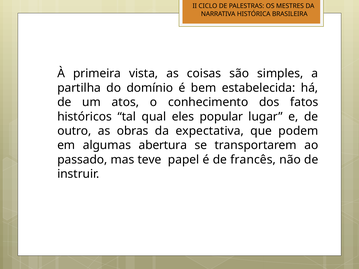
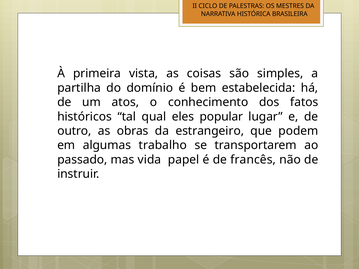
expectativa: expectativa -> estrangeiro (210, 131)
abertura: abertura -> trabalho (163, 145)
teve: teve -> vida (149, 160)
